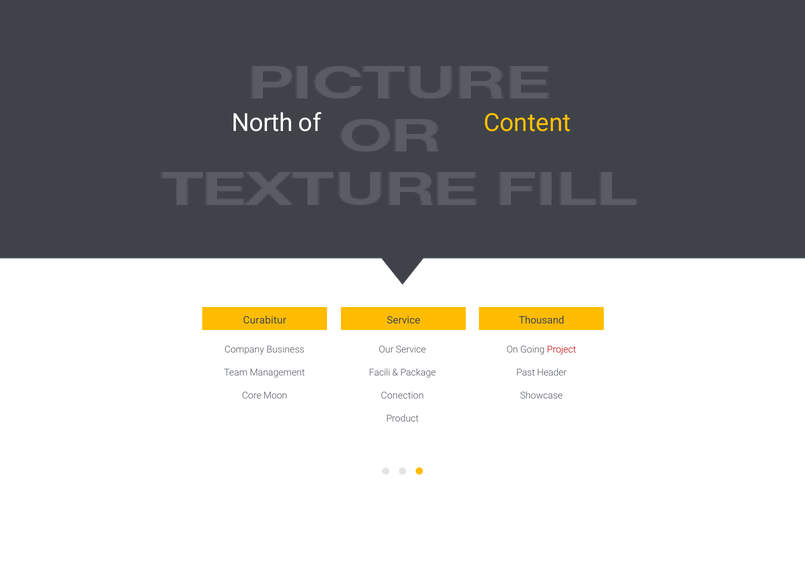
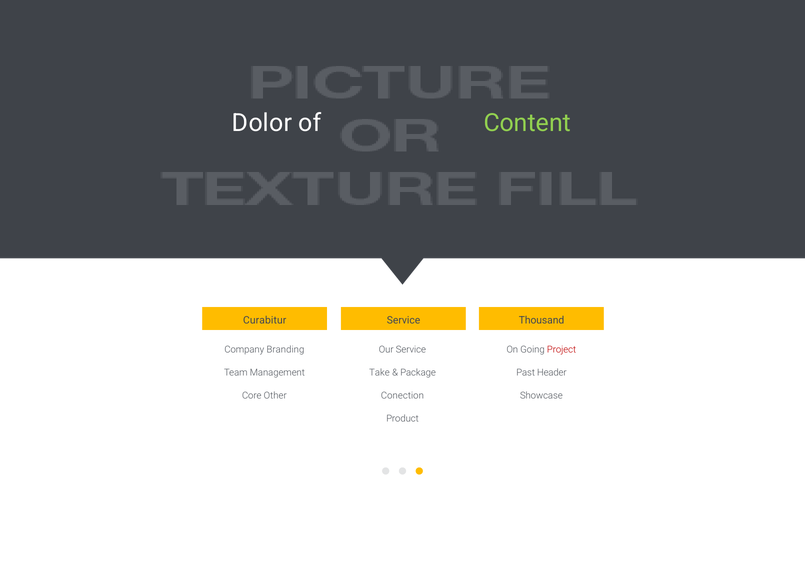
North: North -> Dolor (262, 123)
Content colour: yellow -> light green (527, 123)
Business: Business -> Branding (285, 350)
Facili: Facili -> Take (379, 373)
Moon: Moon -> Other (275, 396)
